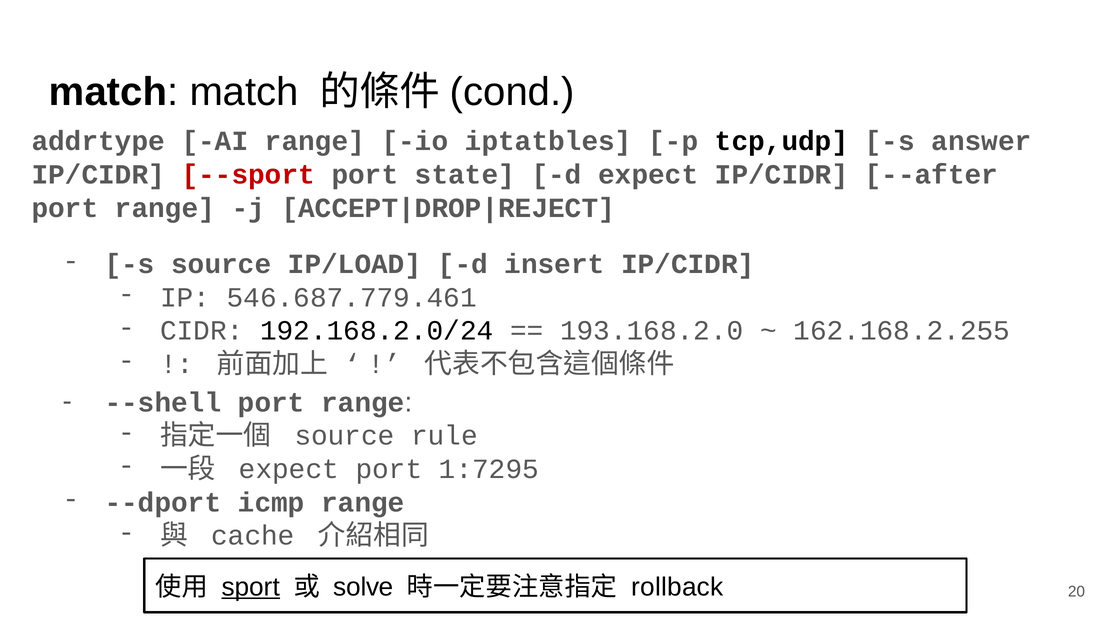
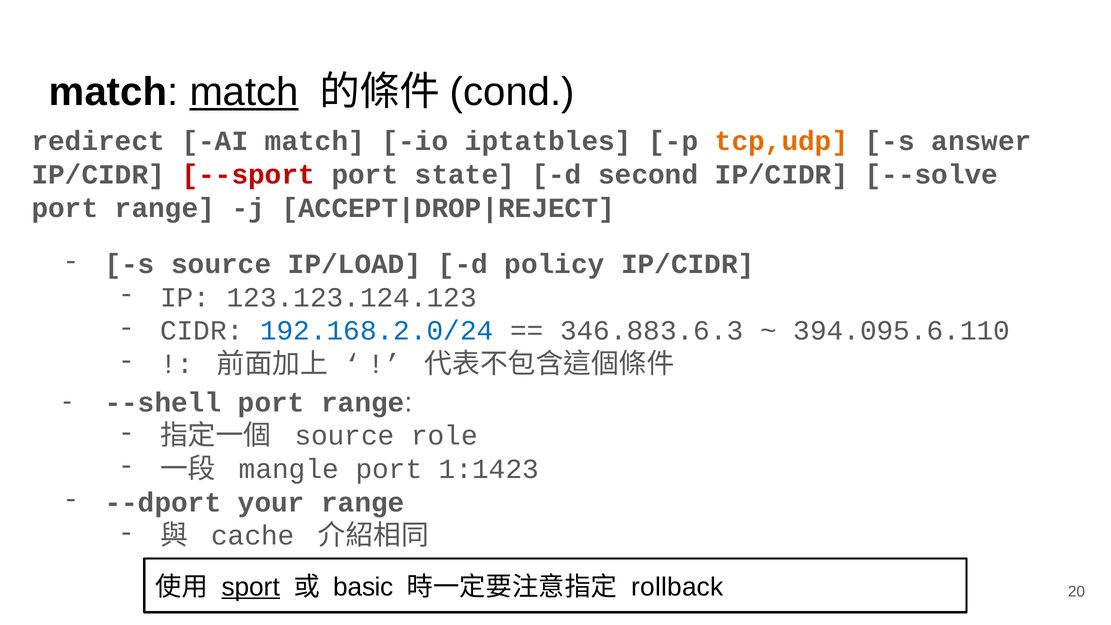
match underline: none -> present (244, 92)
addrtype: addrtype -> redirect (98, 141)
AI range: range -> match (315, 141)
tcp,udp colour: black -> orange (782, 141)
d expect: expect -> second (648, 174)
--after: --after -> --solve (931, 174)
insert: insert -> policy (554, 264)
546.687.779.461: 546.687.779.461 -> 123.123.124.123 (352, 297)
192.168.2.0/24 colour: black -> blue (377, 331)
193.168.2.0: 193.168.2.0 -> 346.883.6.3 (652, 331)
162.168.2.255: 162.168.2.255 -> 394.095.6.110 (902, 331)
rule: rule -> role (444, 436)
expect: expect -> mangle (289, 469)
1:7295: 1:7295 -> 1:1423 (489, 469)
icmp: icmp -> your (271, 502)
solve: solve -> basic (363, 587)
